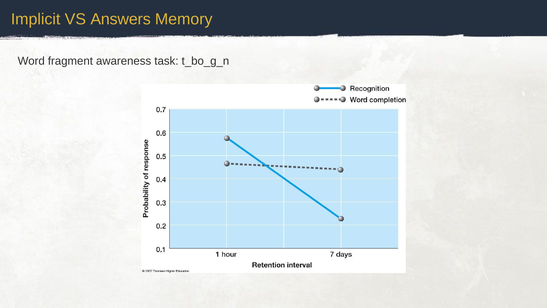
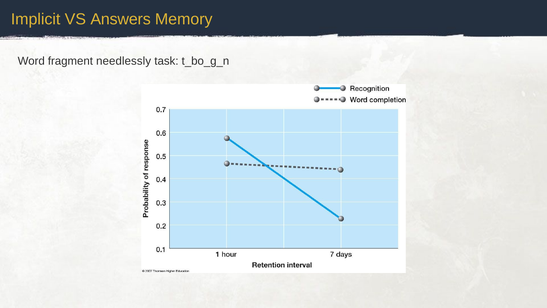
awareness: awareness -> needlessly (124, 61)
